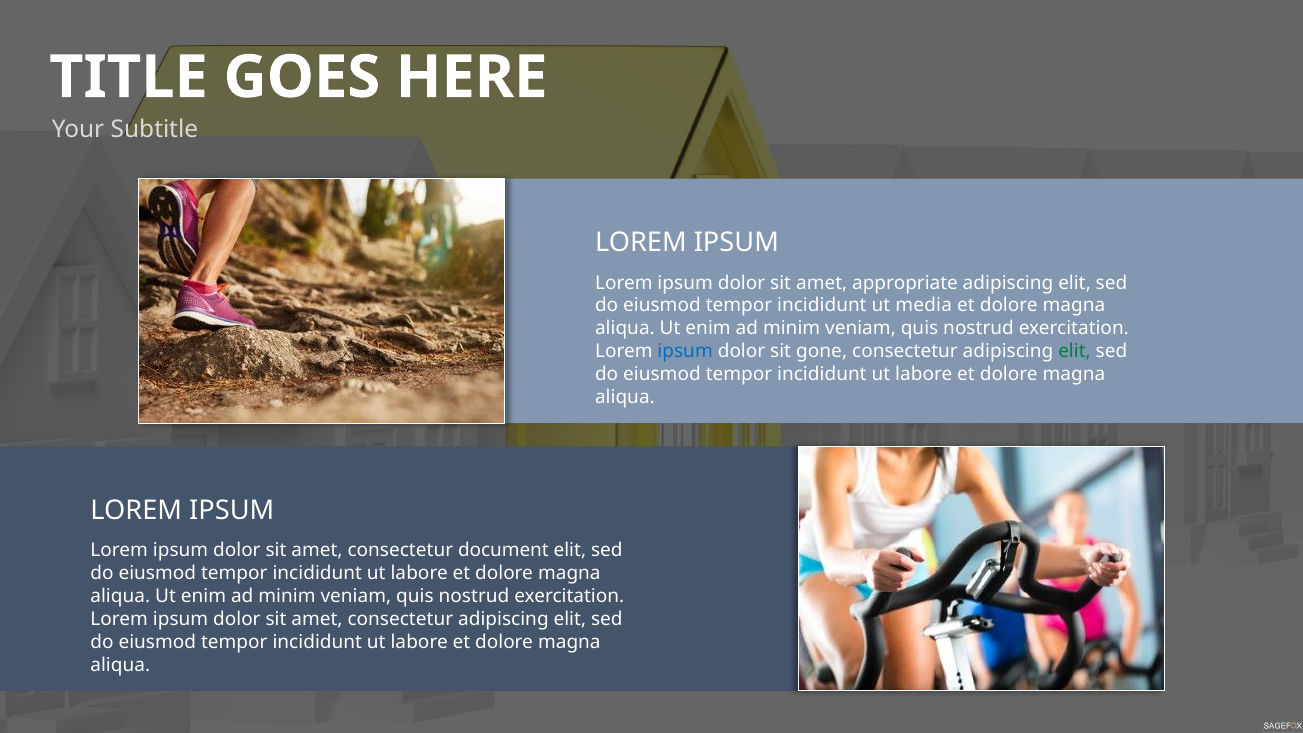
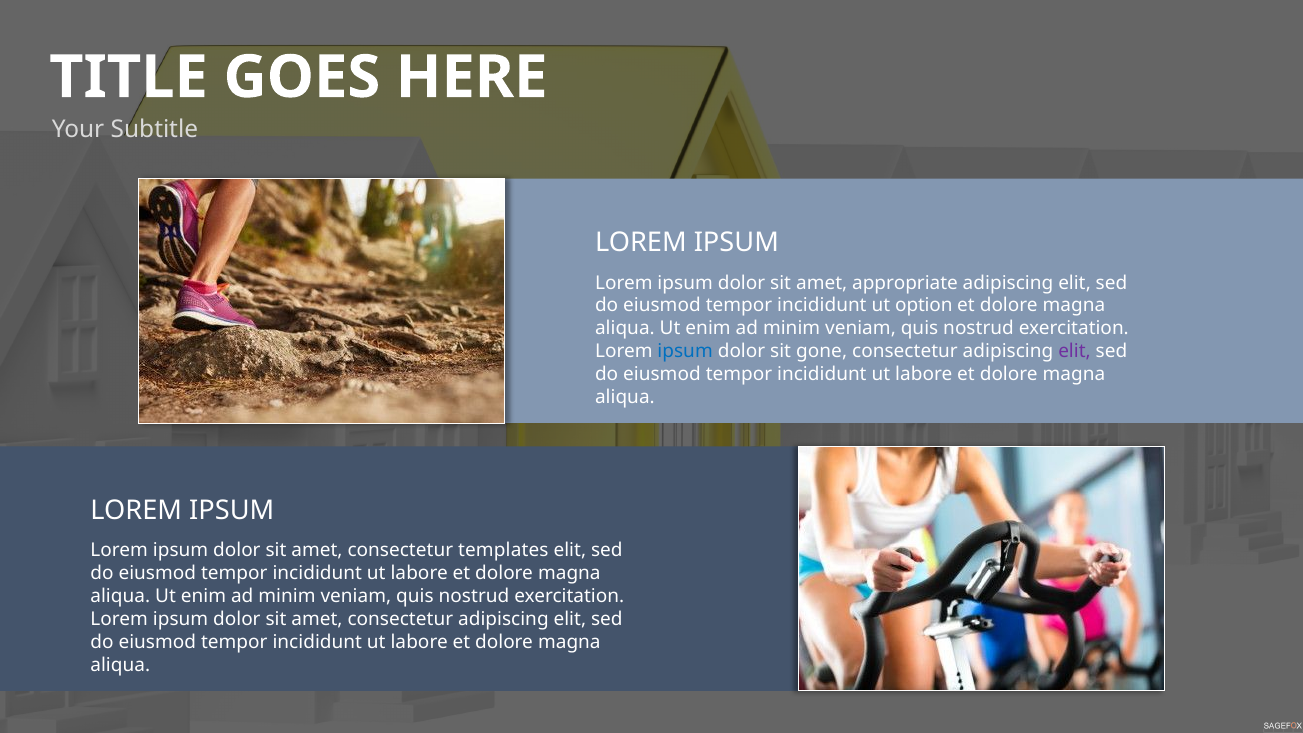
media: media -> option (924, 306)
elit colour: green -> purple (1075, 351)
document: document -> templates (503, 551)
